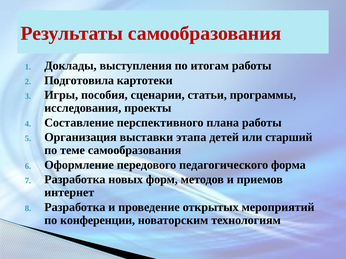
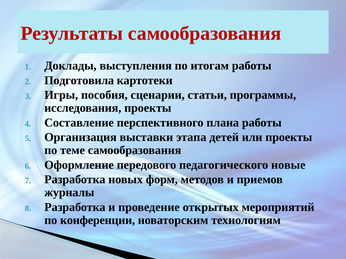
или старший: старший -> проекты (289, 138)
форма: форма -> новые (288, 165)
интернет: интернет -> журналы (69, 193)
